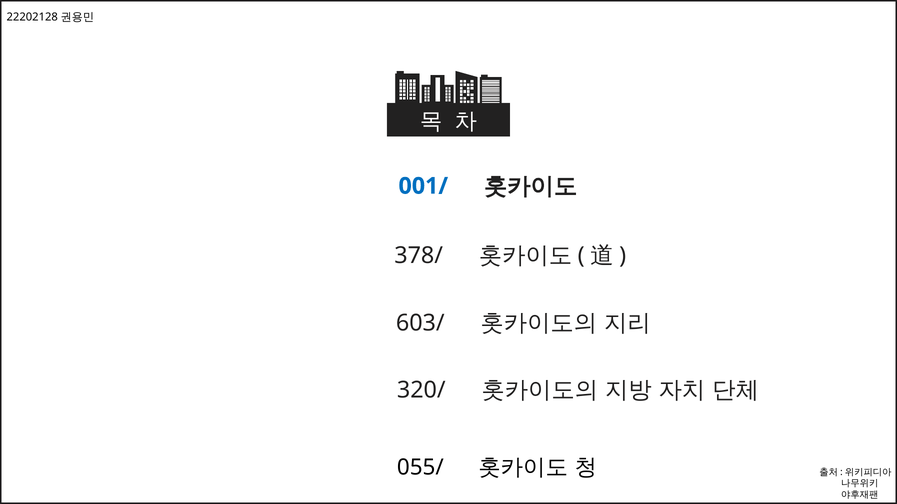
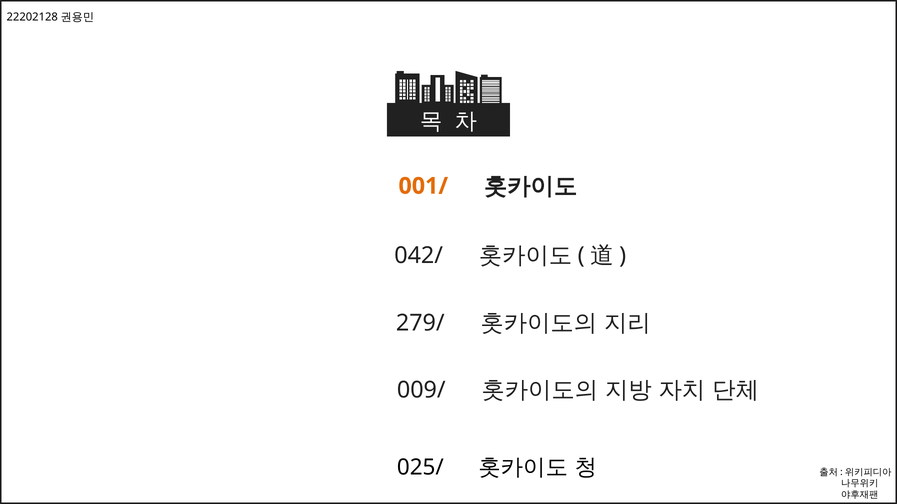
001/ colour: blue -> orange (423, 186)
378/: 378/ -> 042/ (419, 256)
603/: 603/ -> 279/ (420, 323)
320/: 320/ -> 009/ (421, 391)
055/: 055/ -> 025/ (420, 468)
